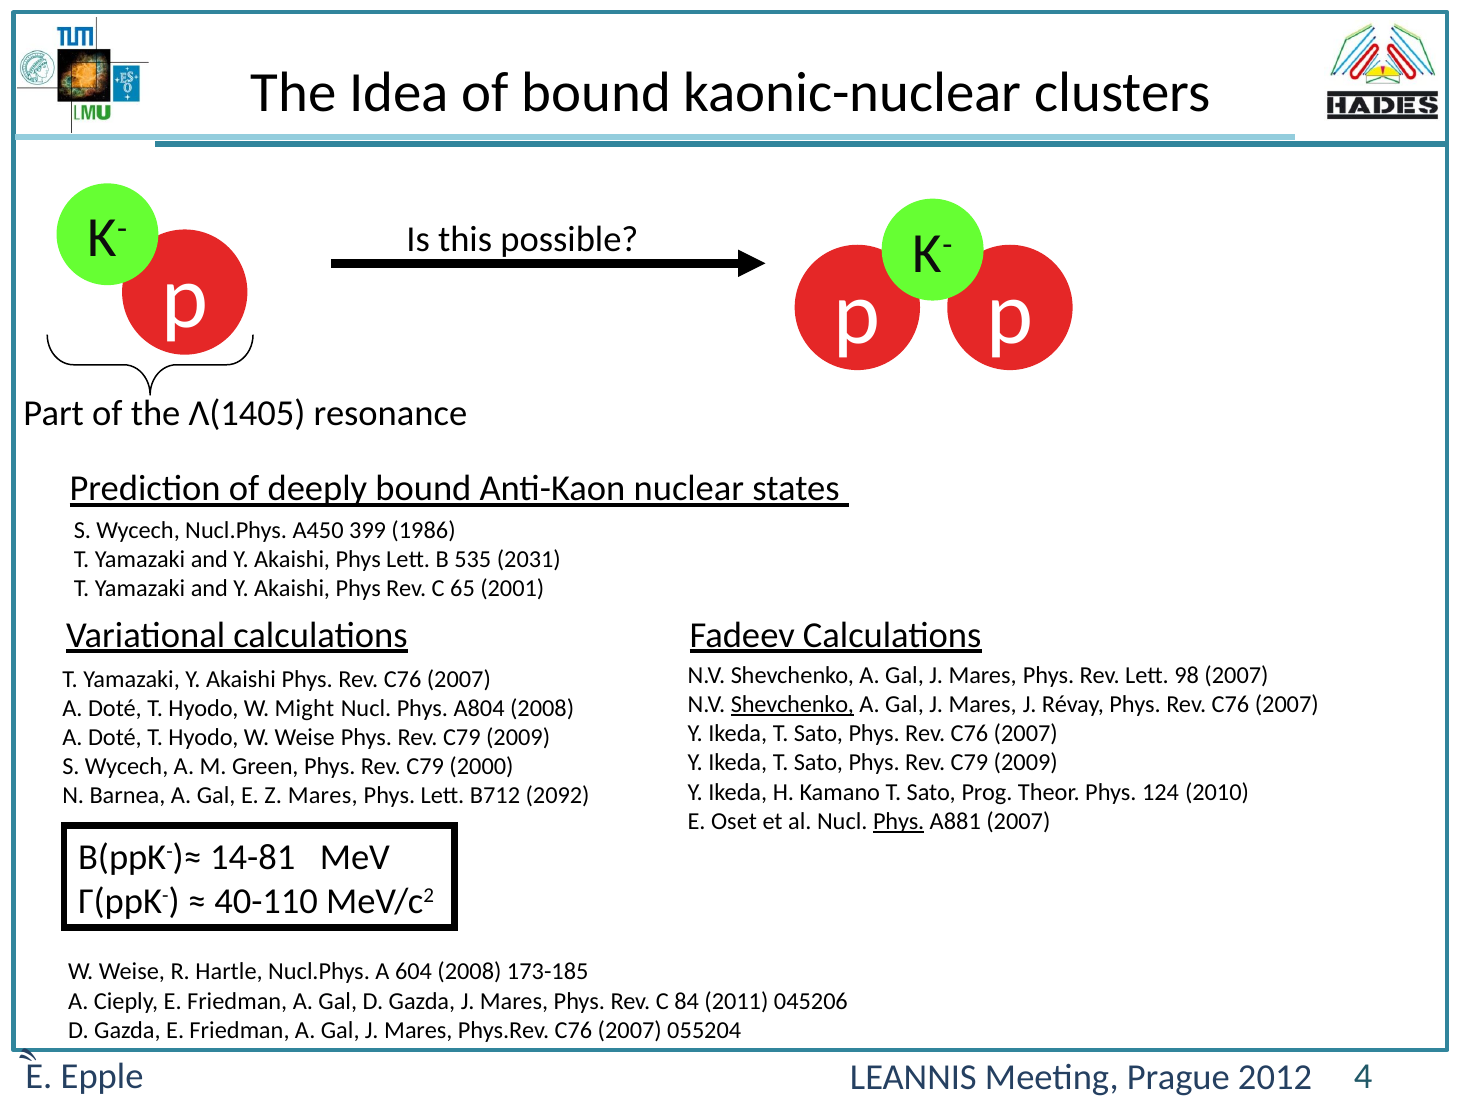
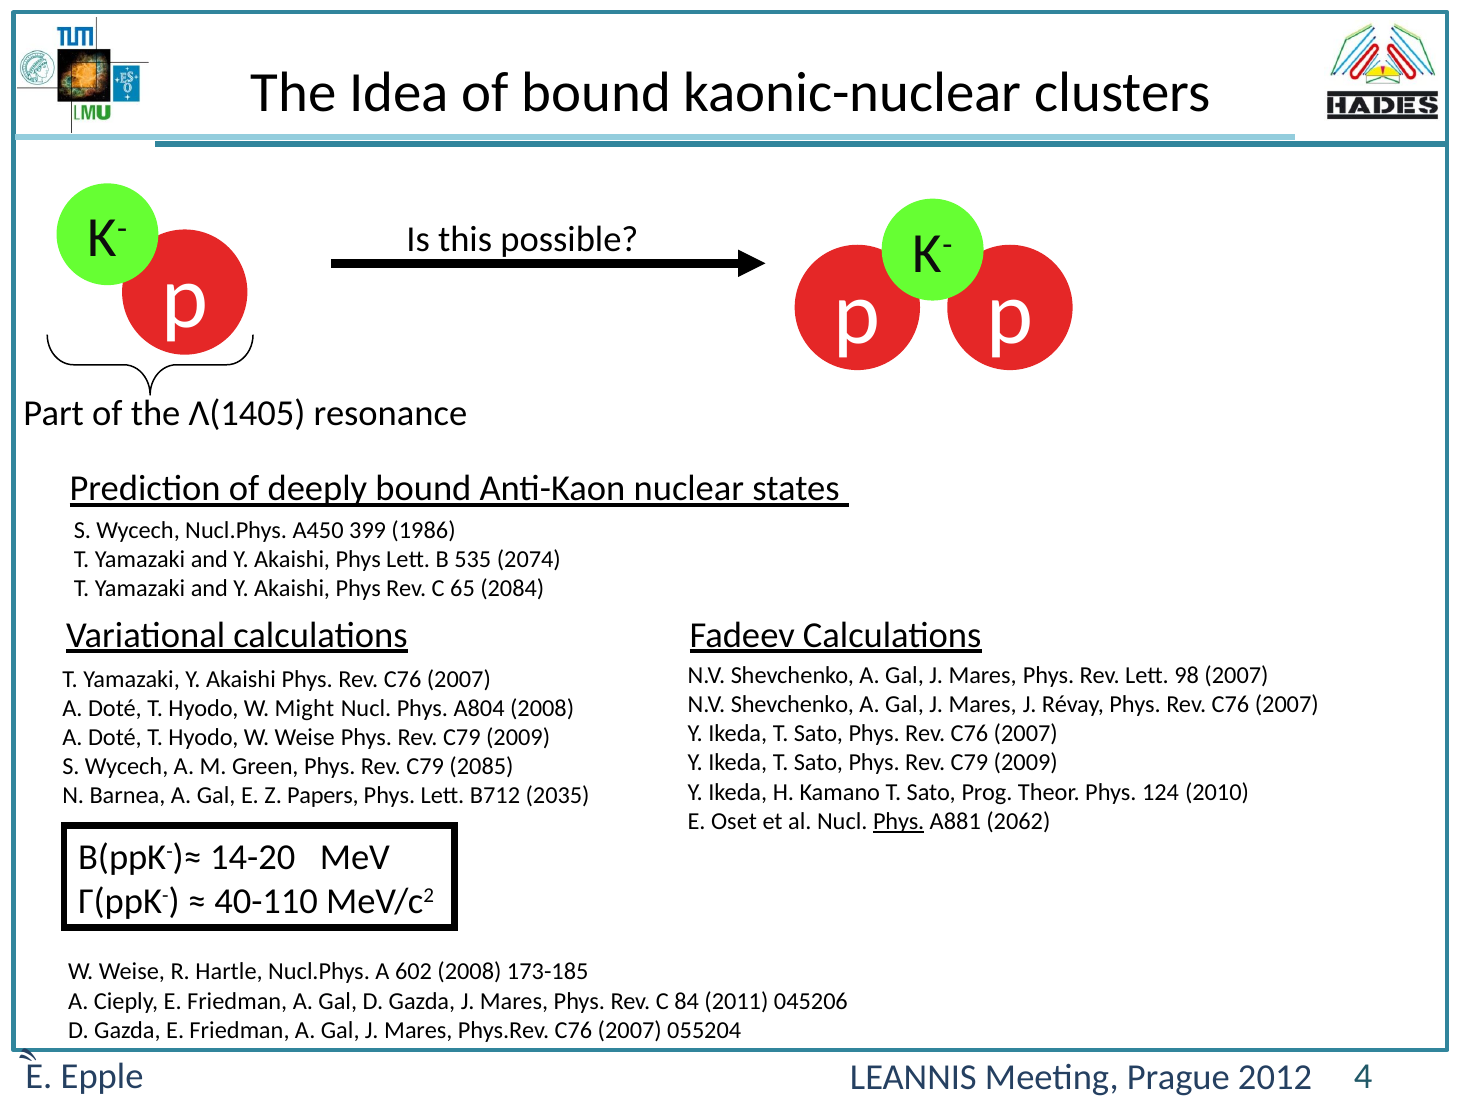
2031: 2031 -> 2074 (529, 560)
2001: 2001 -> 2084 (512, 589)
Shevchenko underline: present -> none (792, 705)
2000: 2000 -> 2085 (482, 767)
Z Mares: Mares -> Papers (323, 796)
2092: 2092 -> 2035 (558, 796)
A881 2007: 2007 -> 2062 (1018, 822)
14-81: 14-81 -> 14-20 (253, 858)
604: 604 -> 602 (414, 972)
